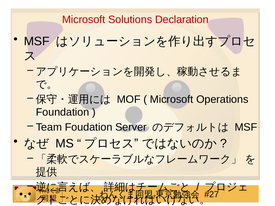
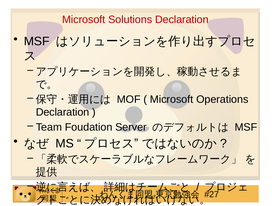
Foundation: Foundation -> Declaration (63, 112)
